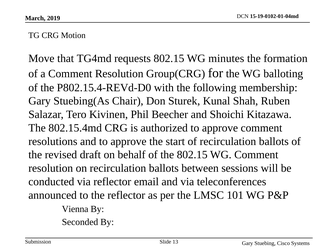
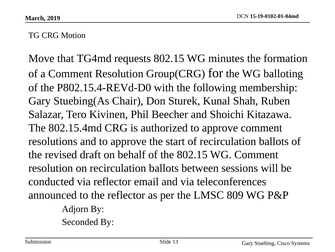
101: 101 -> 809 (235, 195)
Vienna: Vienna -> Adjorn (75, 208)
